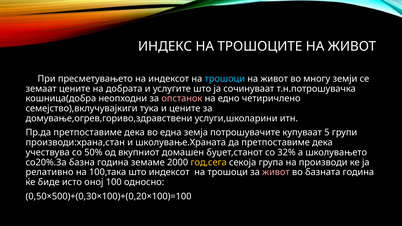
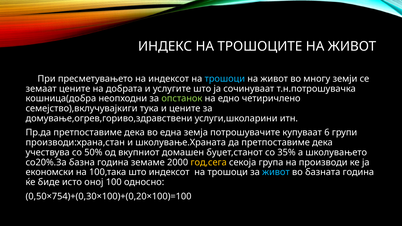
опстанок colour: pink -> light green (182, 99)
5: 5 -> 6 (327, 133)
32%: 32% -> 35% (286, 153)
релативно: релативно -> економски (50, 172)
живот colour: pink -> light blue (276, 172)
0,50×500)+(0,30×100)+(0,20×100)=100: 0,50×500)+(0,30×100)+(0,20×100)=100 -> 0,50×754)+(0,30×100)+(0,20×100)=100 (109, 196)
